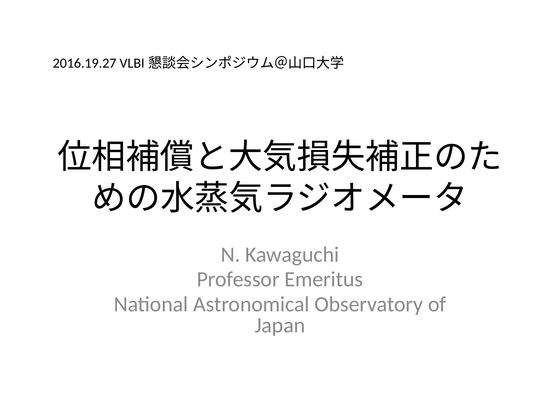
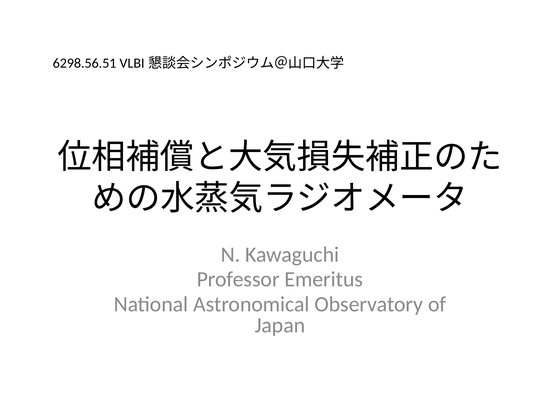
2016.19.27: 2016.19.27 -> 6298.56.51 (85, 63)
